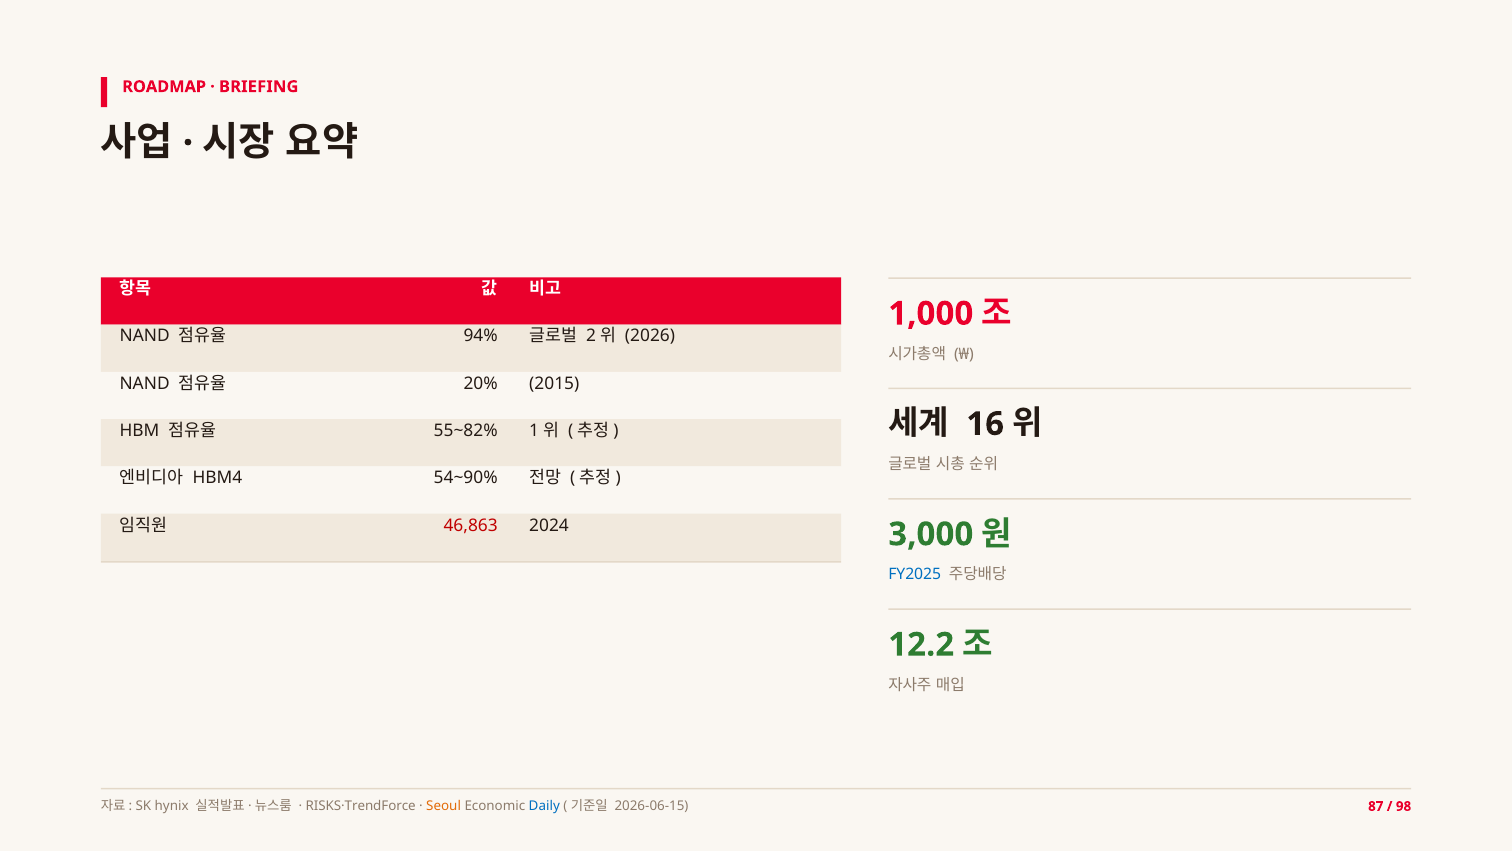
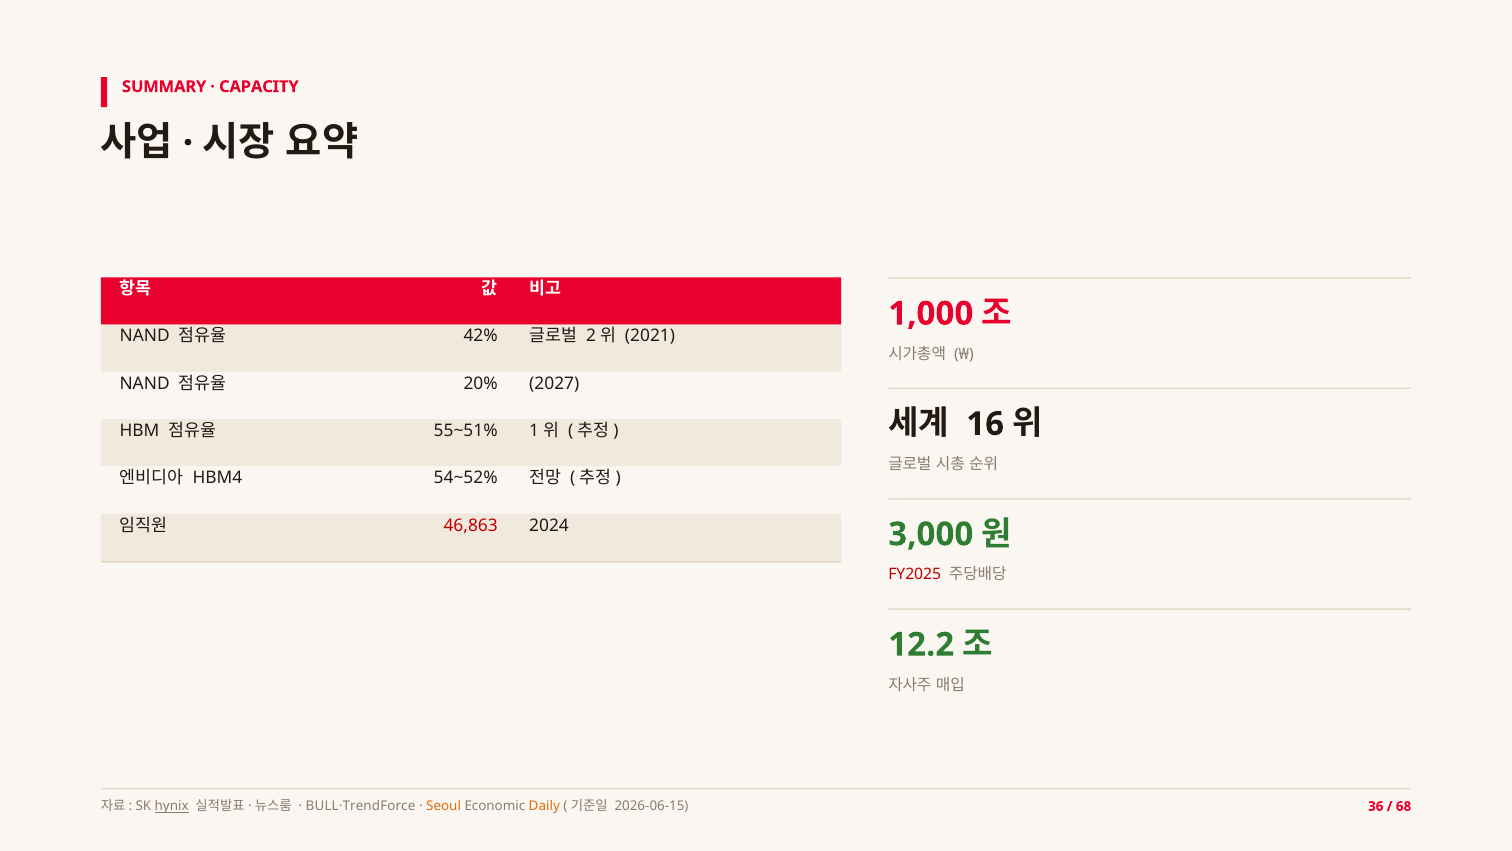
ROADMAP: ROADMAP -> SUMMARY (164, 87)
BRIEFING: BRIEFING -> CAPACITY (259, 87)
94%: 94% -> 42% (481, 336)
2026: 2026 -> 2021 (650, 336)
2015: 2015 -> 2027 (554, 383)
55~82%: 55~82% -> 55~51% (466, 431)
54~90%: 54~90% -> 54~52% (466, 478)
FY2025 colour: blue -> red (915, 574)
hynix underline: none -> present (172, 806)
RISKS·TrendForce: RISKS·TrendForce -> BULL·TrendForce (361, 806)
Daily colour: blue -> orange (544, 806)
87: 87 -> 36 (1376, 806)
98: 98 -> 68 (1404, 806)
